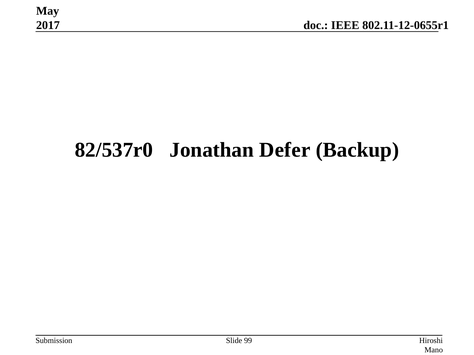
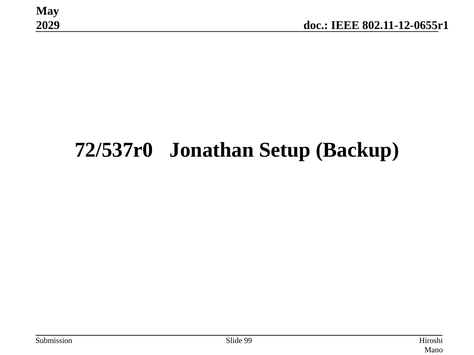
2017: 2017 -> 2029 (48, 25)
82/537r0: 82/537r0 -> 72/537r0 (114, 150)
Defer: Defer -> Setup (285, 150)
